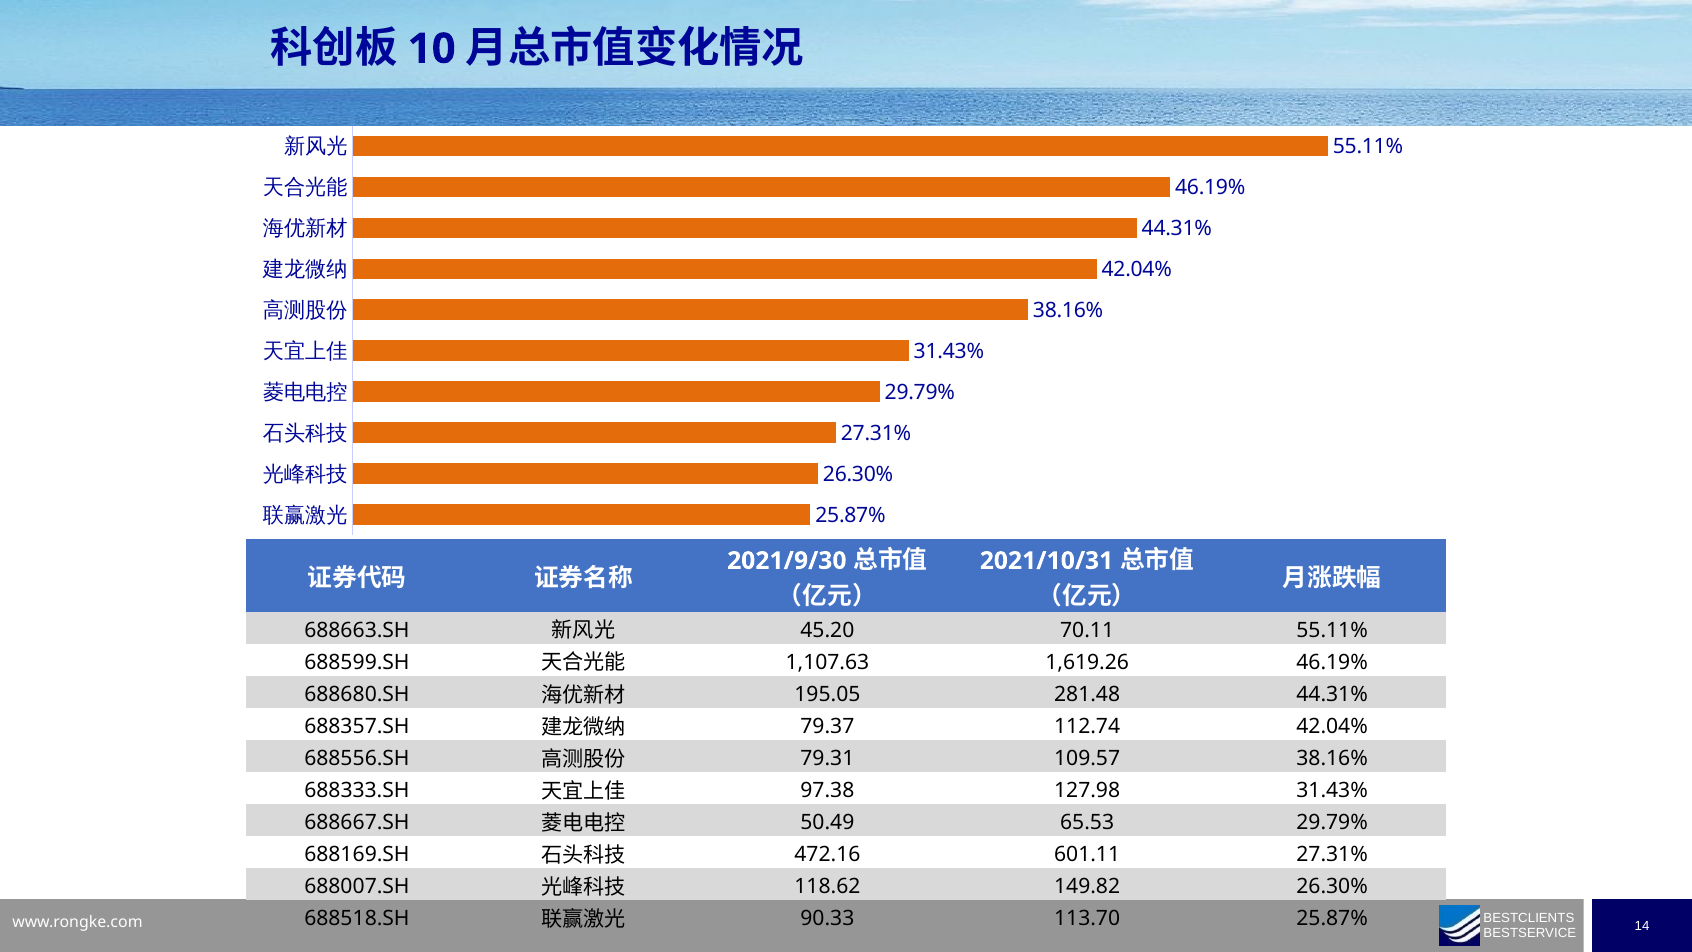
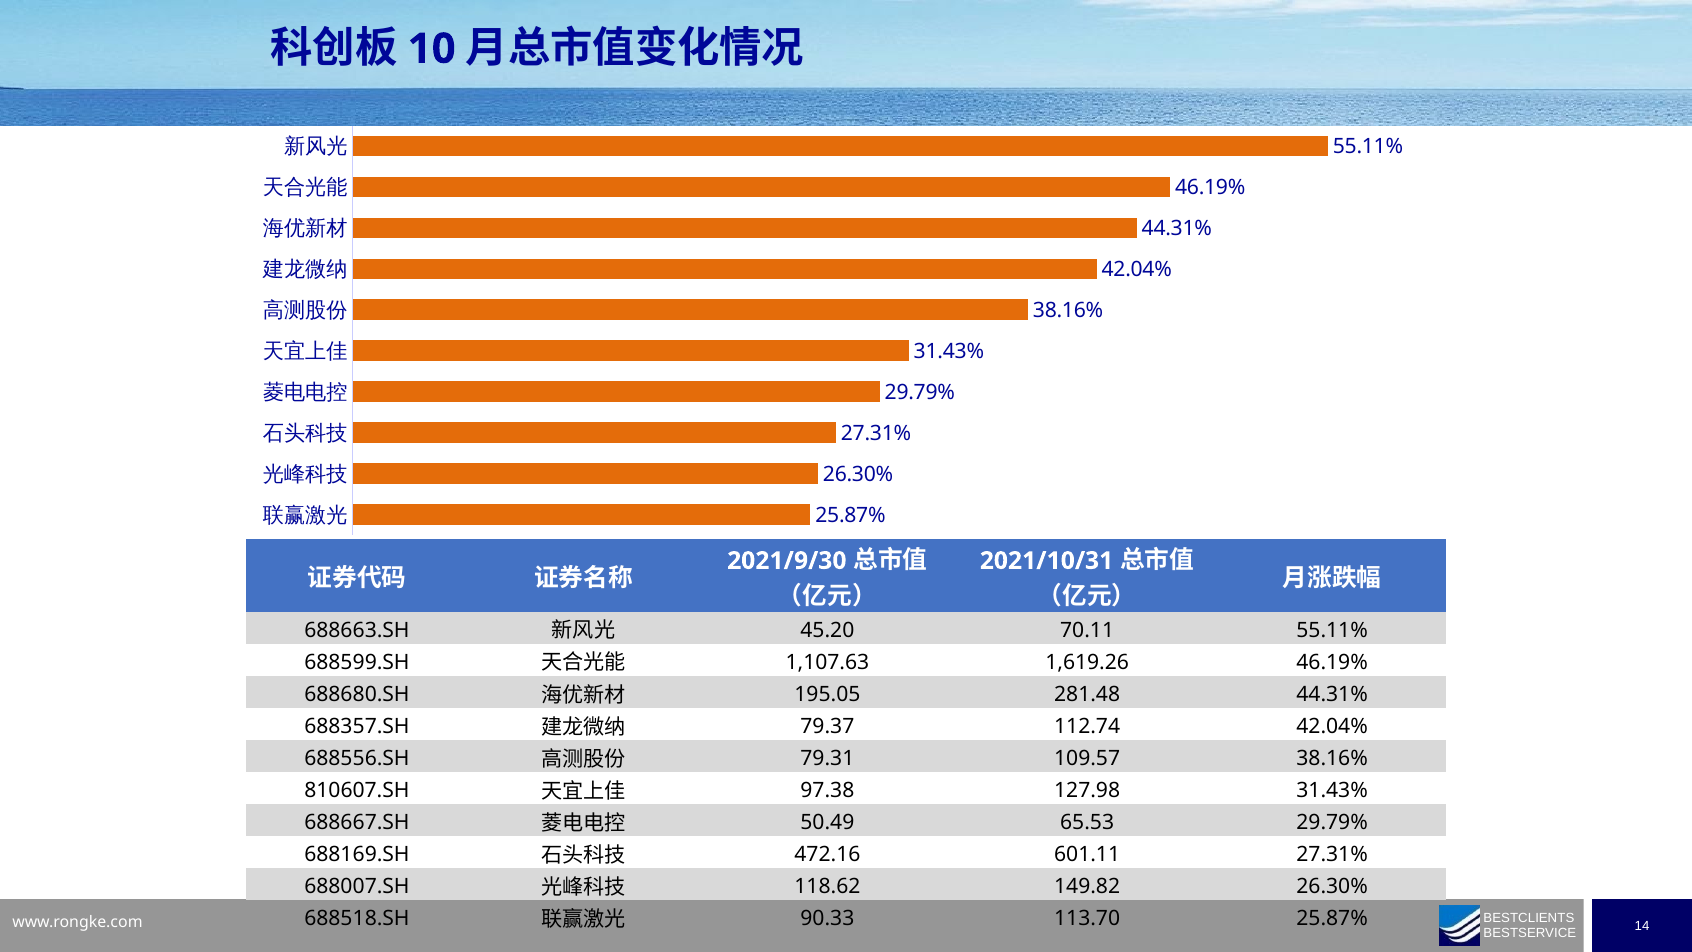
688333.SH: 688333.SH -> 810607.SH (357, 790)
